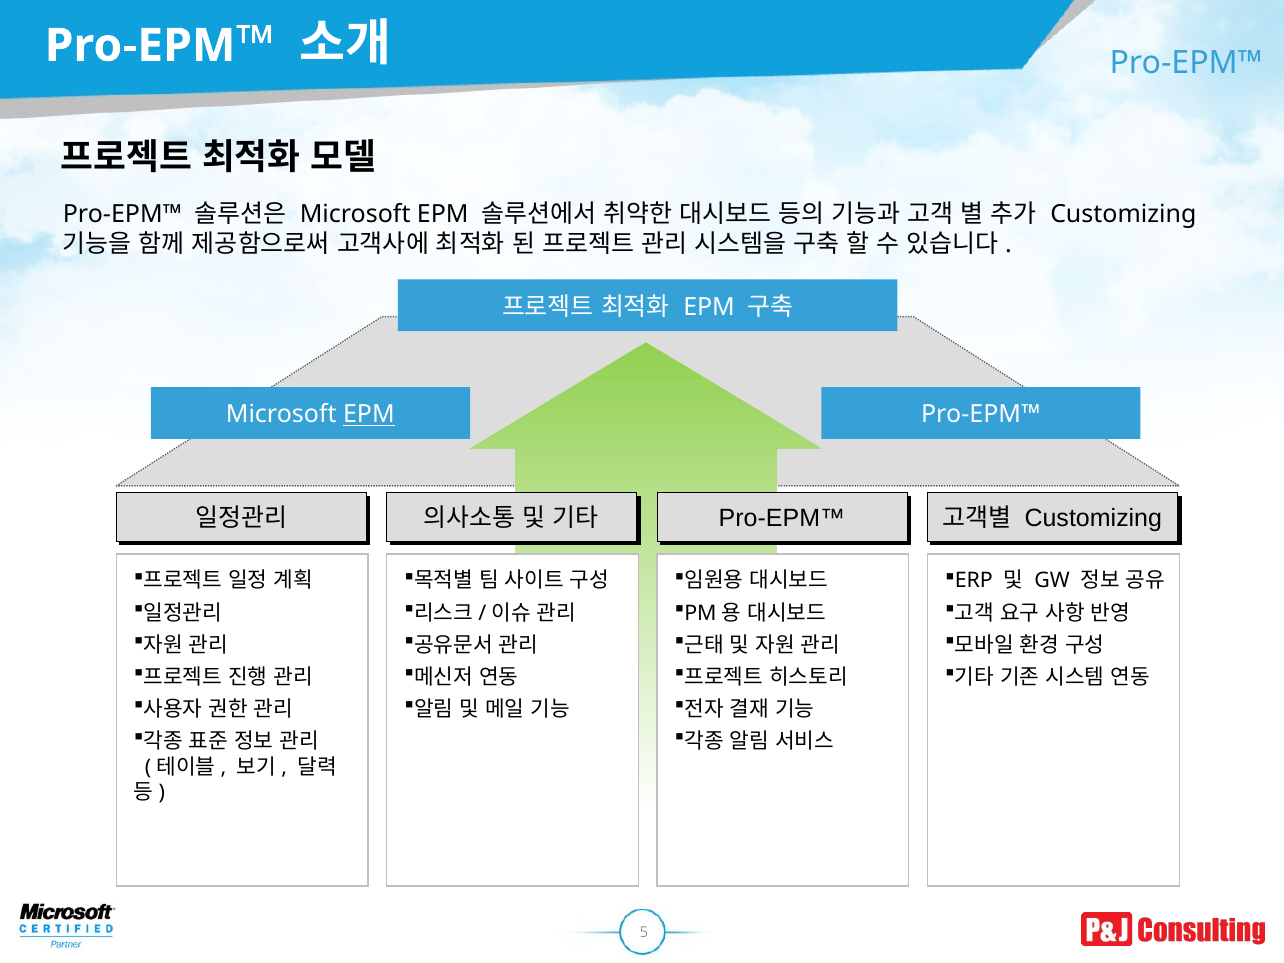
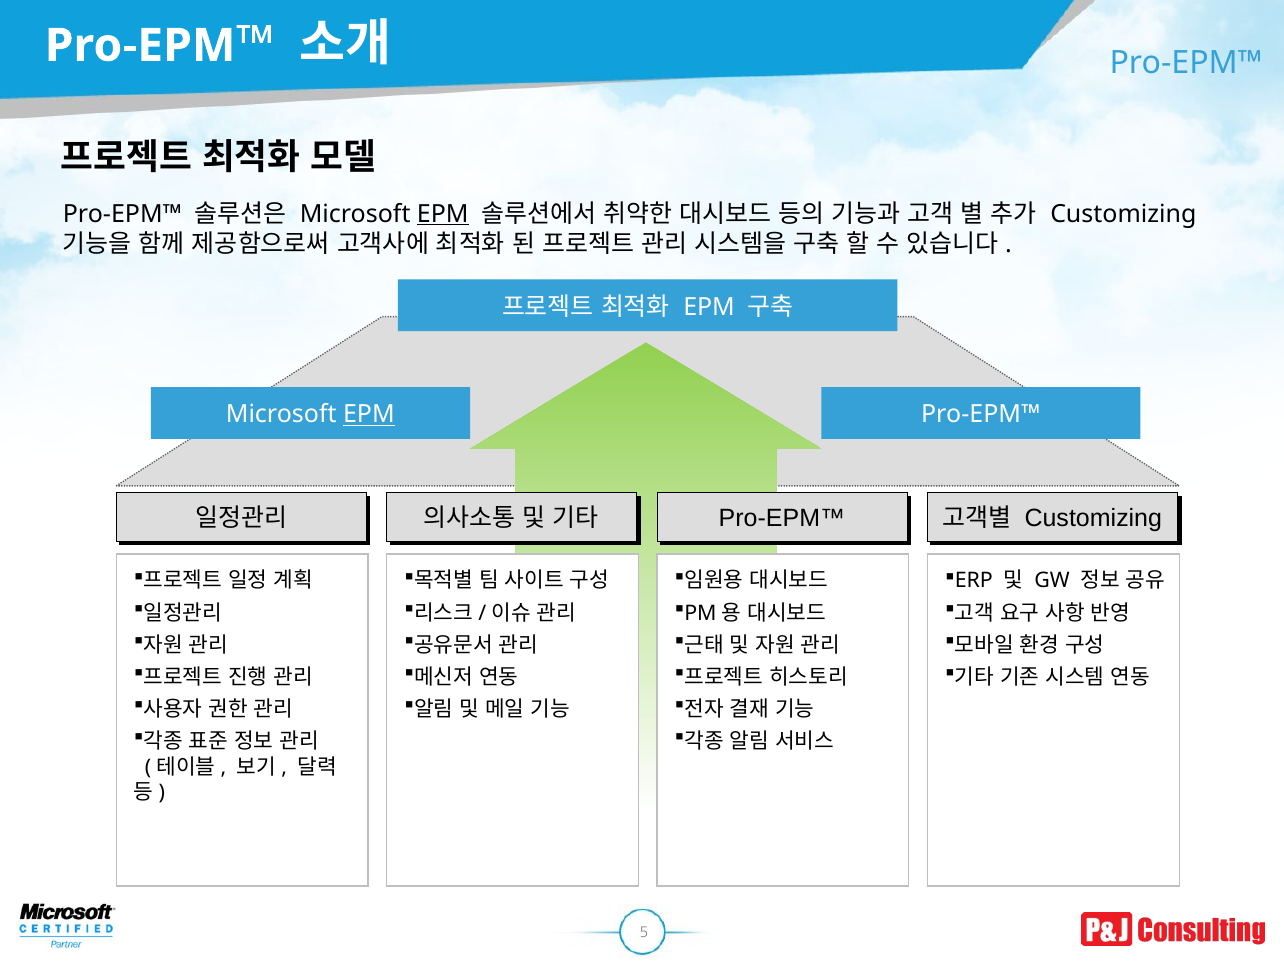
EPM underline: none -> present (443, 214)
